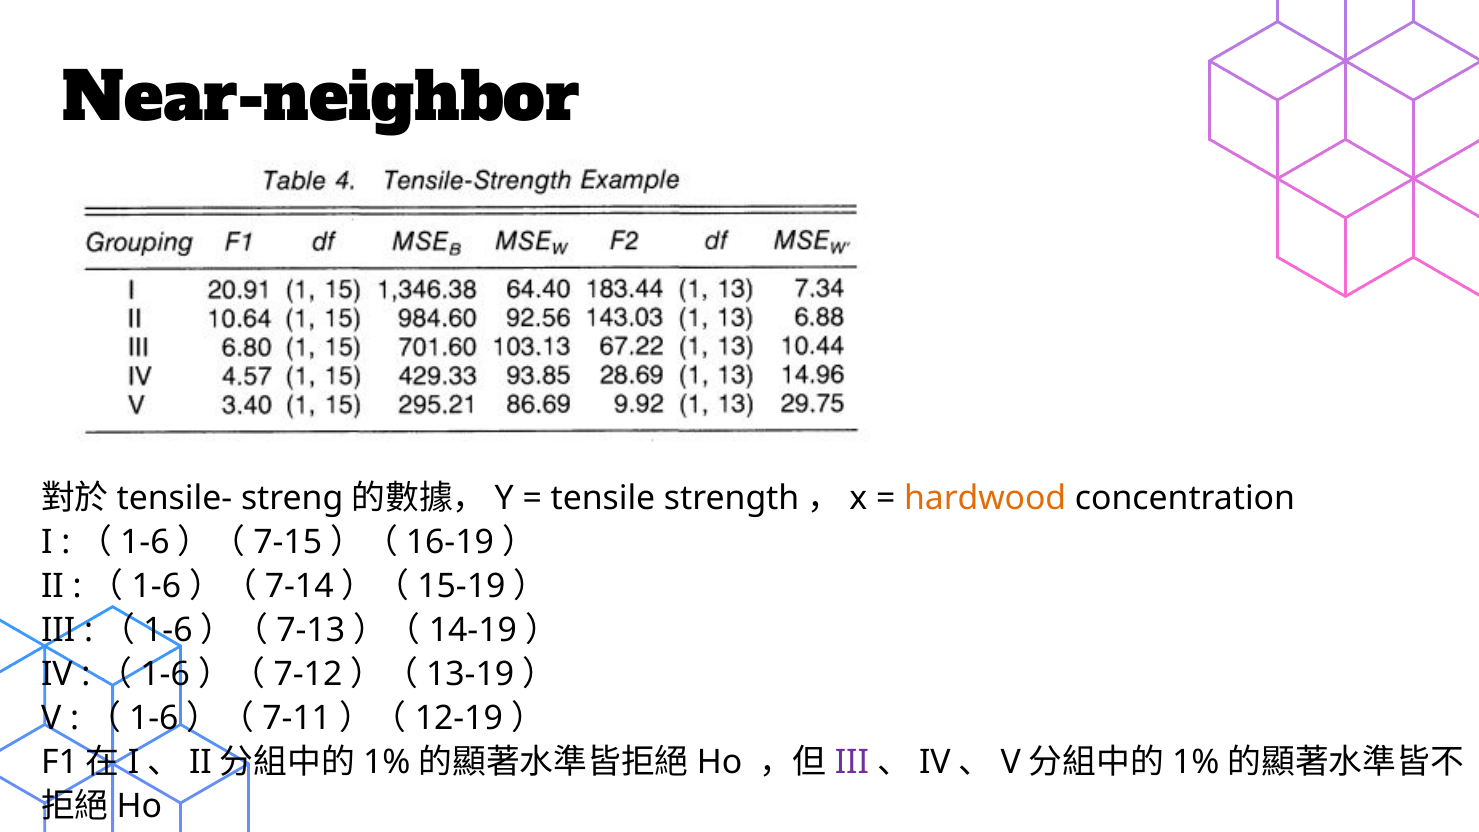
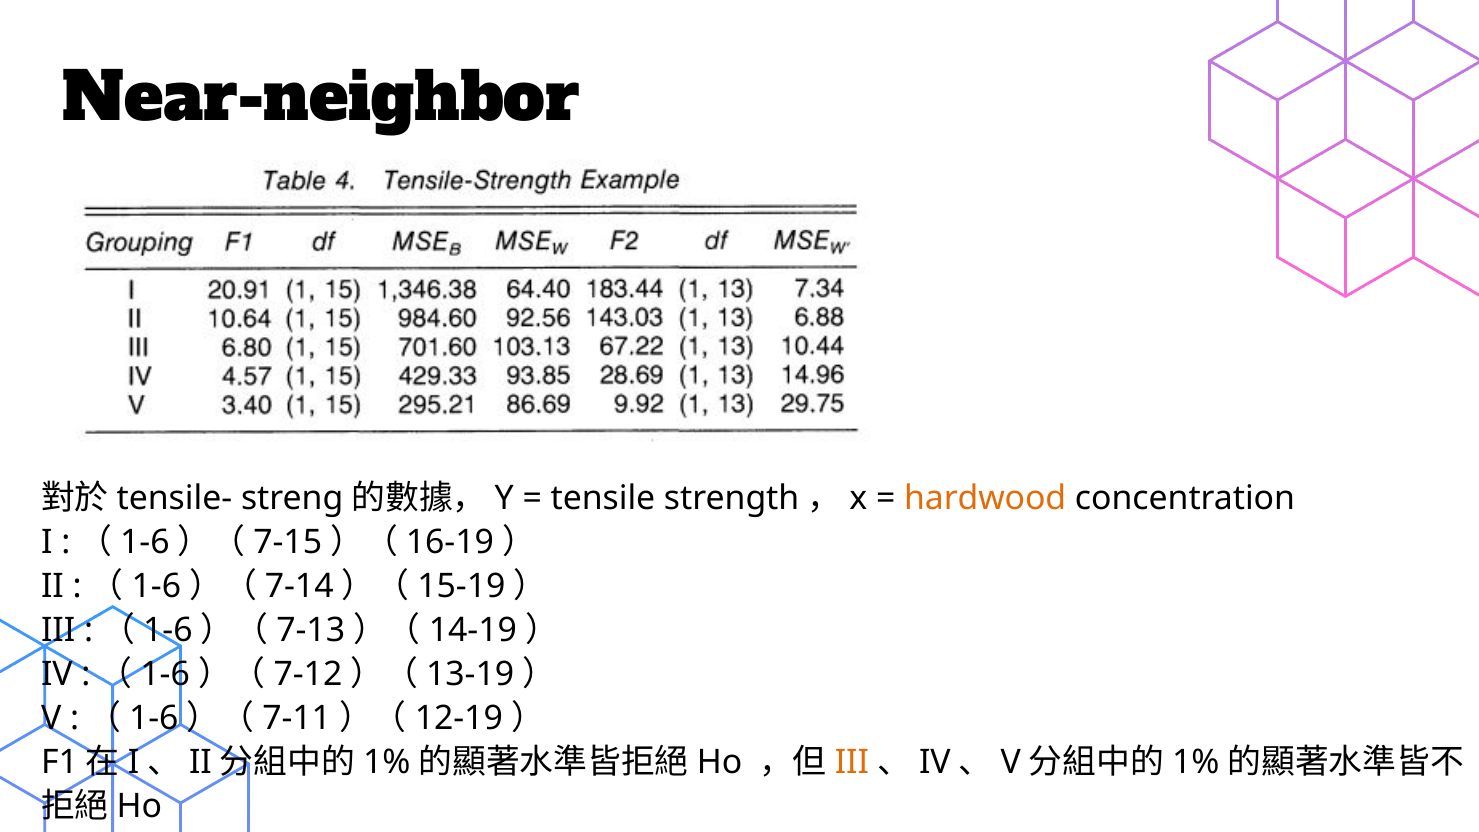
III colour: purple -> orange (852, 762)
